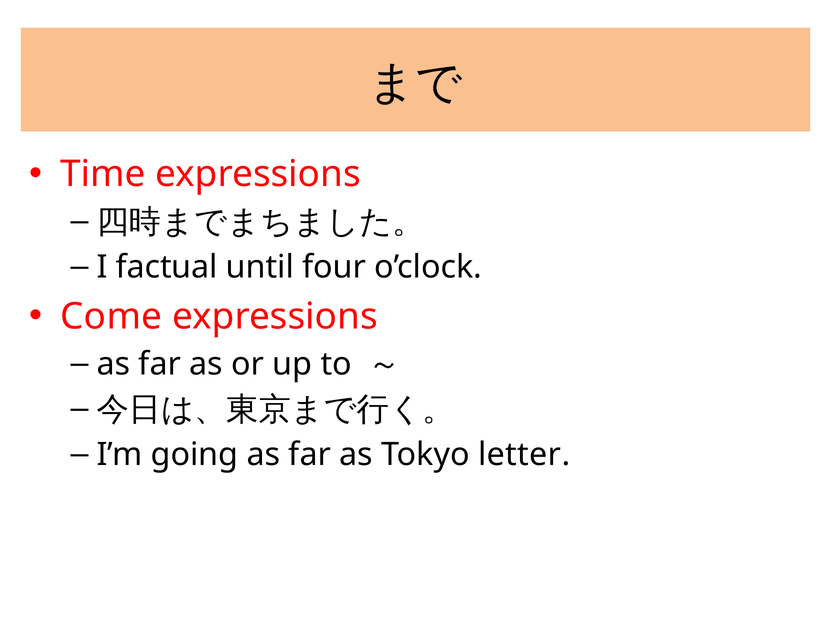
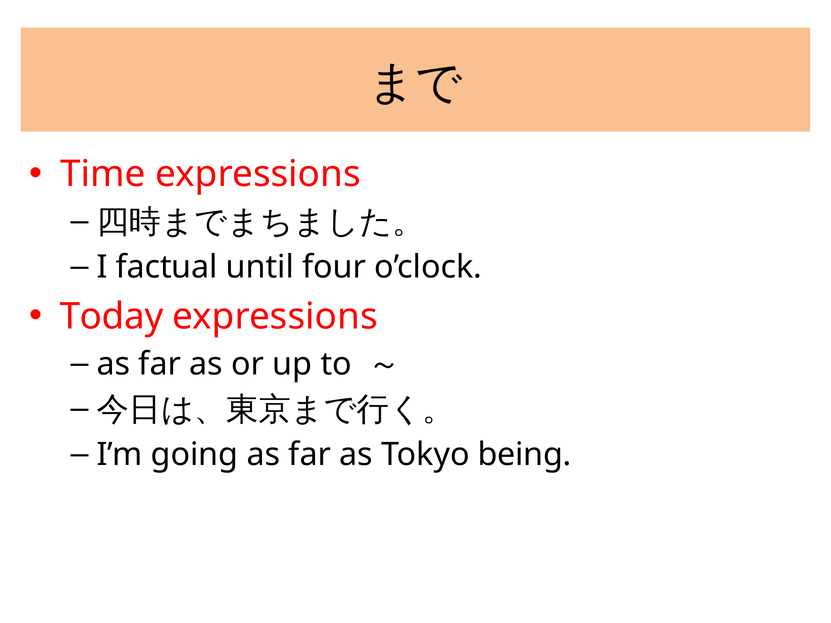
Come: Come -> Today (112, 317)
letter: letter -> being (525, 455)
